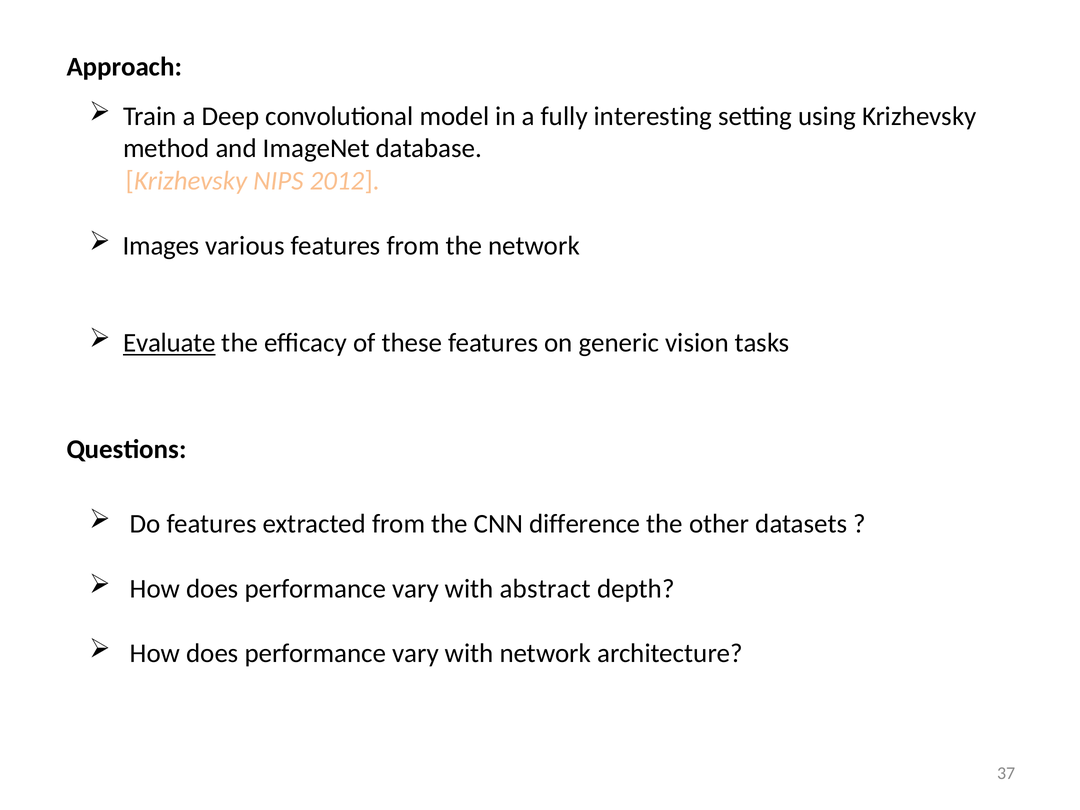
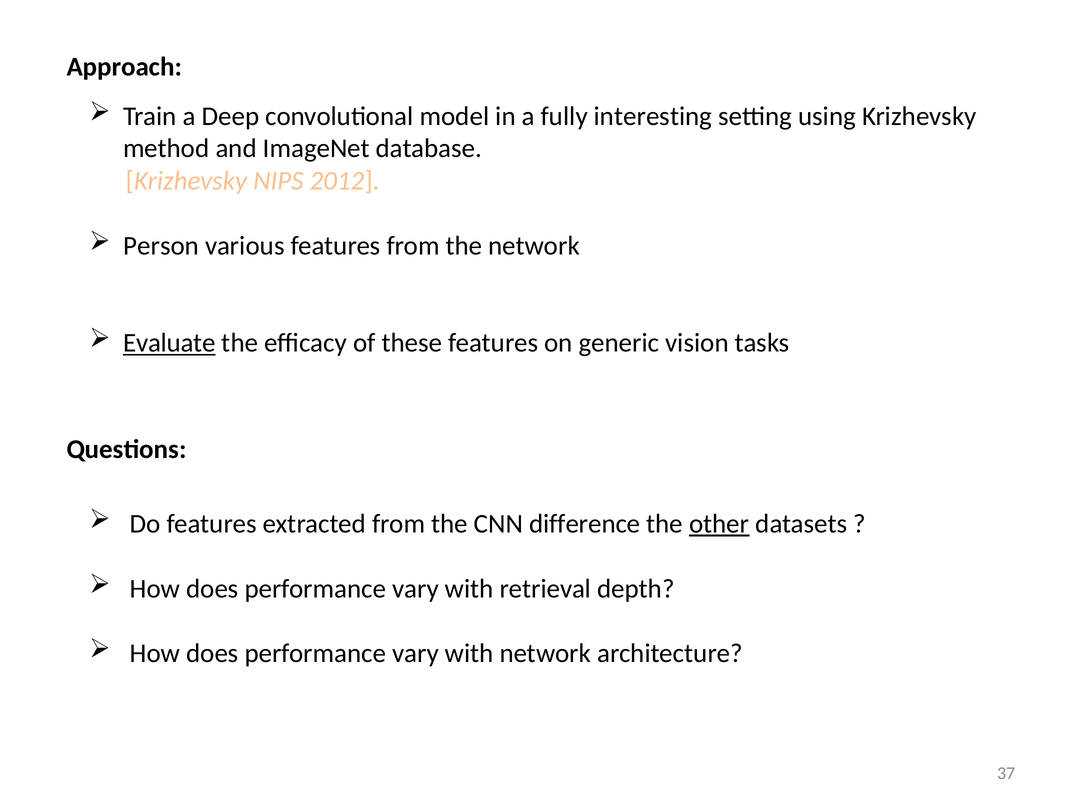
Images: Images -> Person (161, 246)
other underline: none -> present (719, 524)
abstract: abstract -> retrieval (545, 589)
